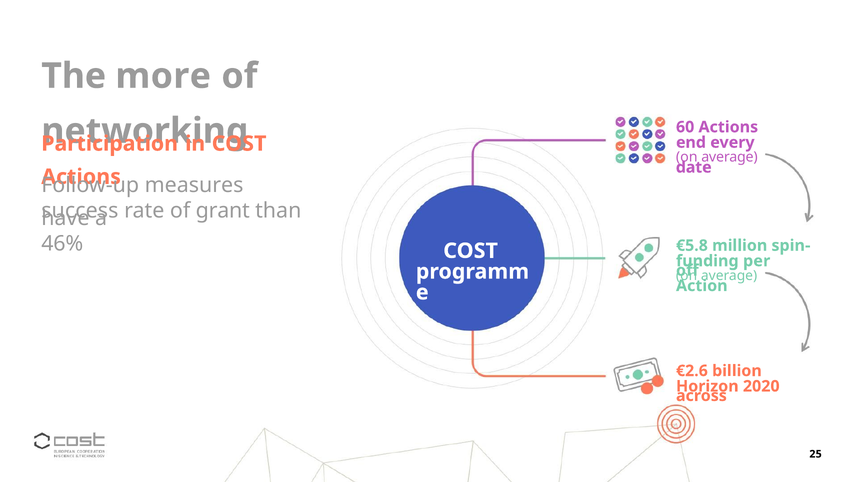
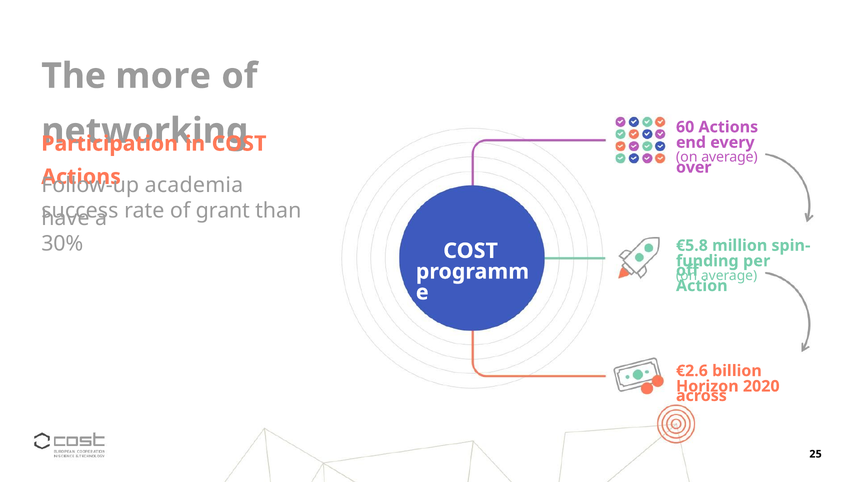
date: date -> over (694, 167)
measures: measures -> academia (194, 185)
46%: 46% -> 30% (62, 244)
